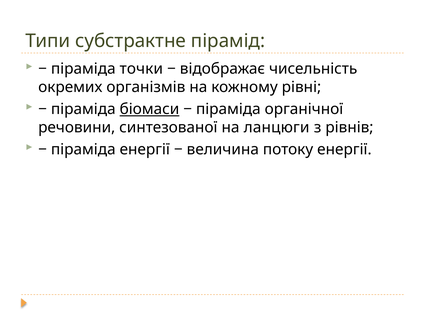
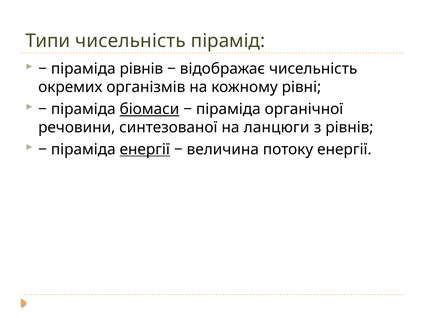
Типи субстрактне: субстрактне -> чисельність (131, 41)
піраміда точки: точки -> рівнів (141, 69)
енергії underline: none -> present (145, 150)
